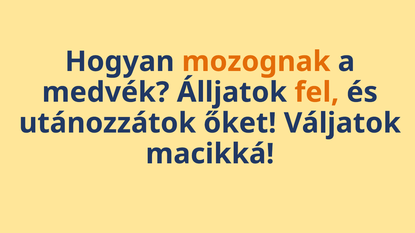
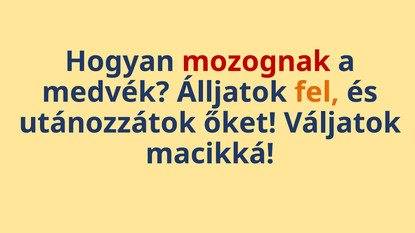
mozognak colour: orange -> red (256, 62)
